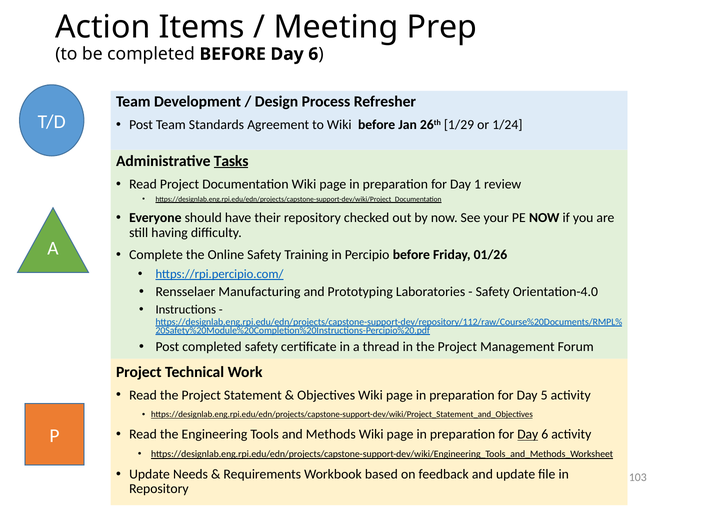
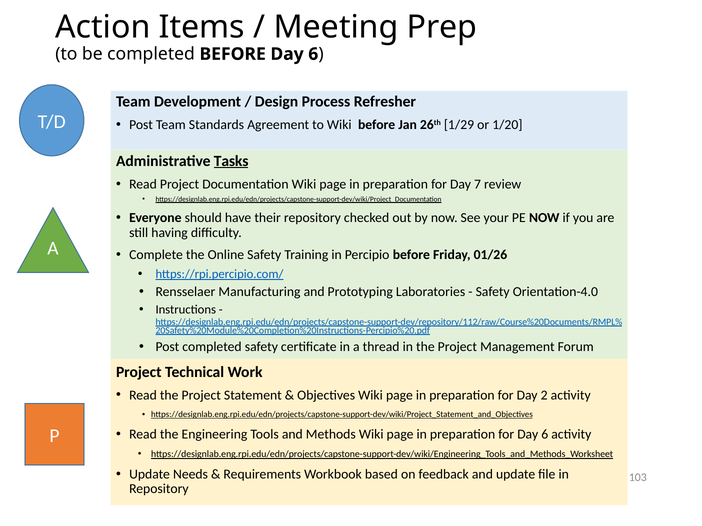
1/24: 1/24 -> 1/20 (507, 125)
1: 1 -> 7 (477, 184)
5: 5 -> 2 (544, 396)
Day underline: present -> none (528, 435)
